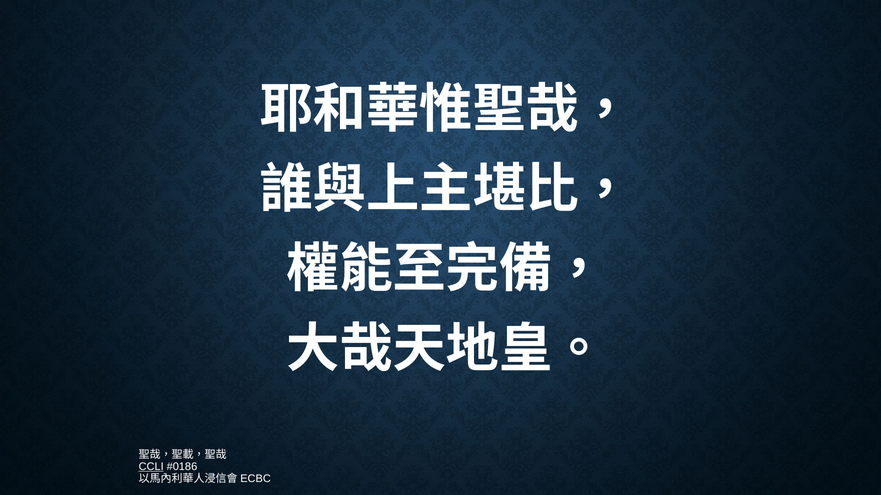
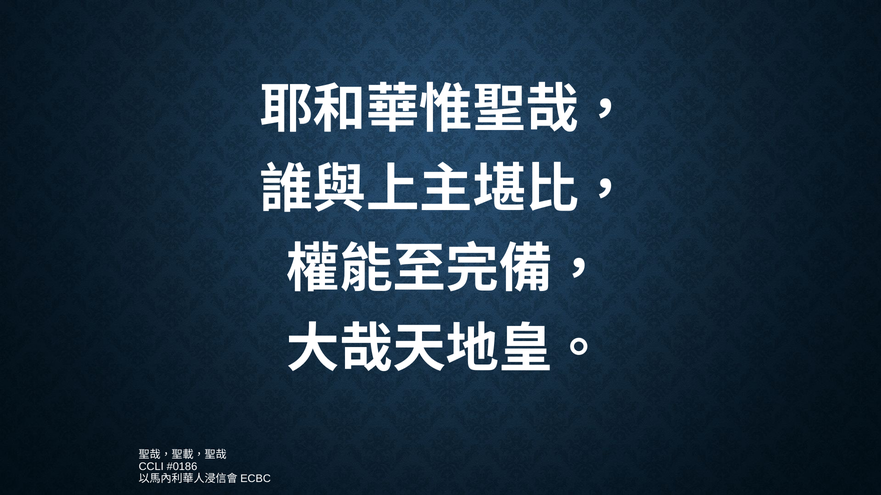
CCLI underline: present -> none (151, 467)
